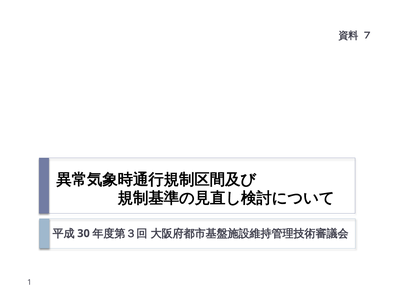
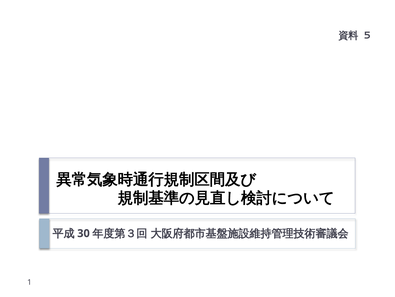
7: 7 -> 5 (367, 35)
